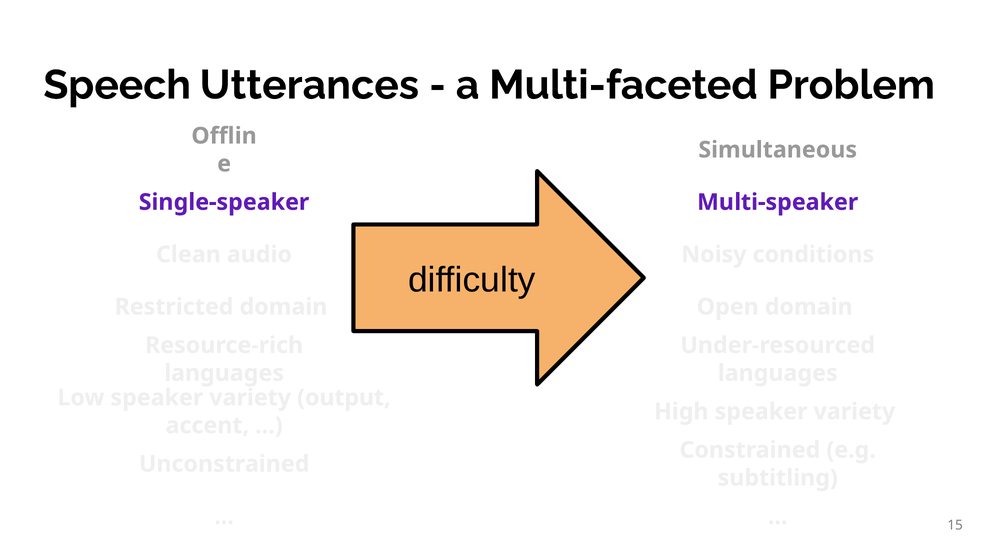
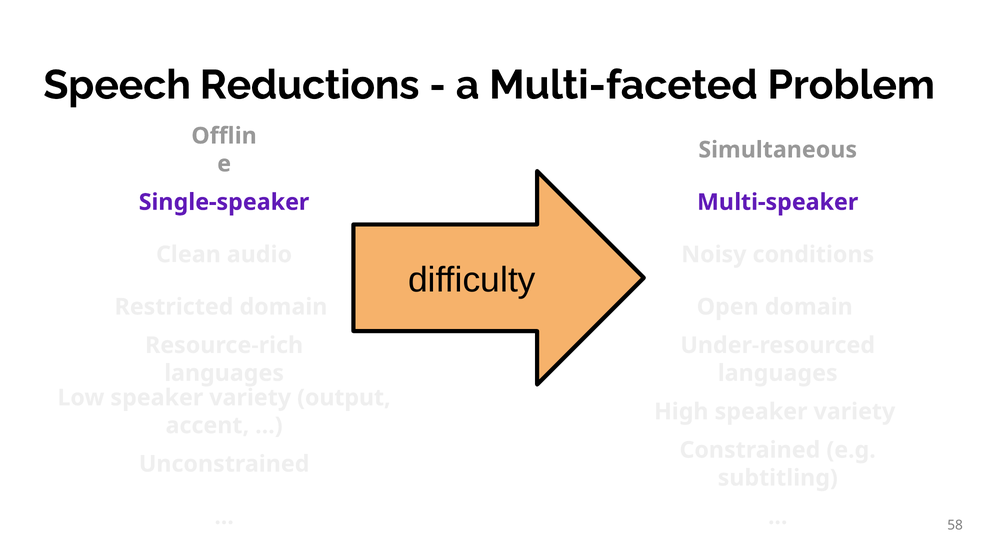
Utterances: Utterances -> Reductions (310, 85)
15: 15 -> 58 (955, 525)
